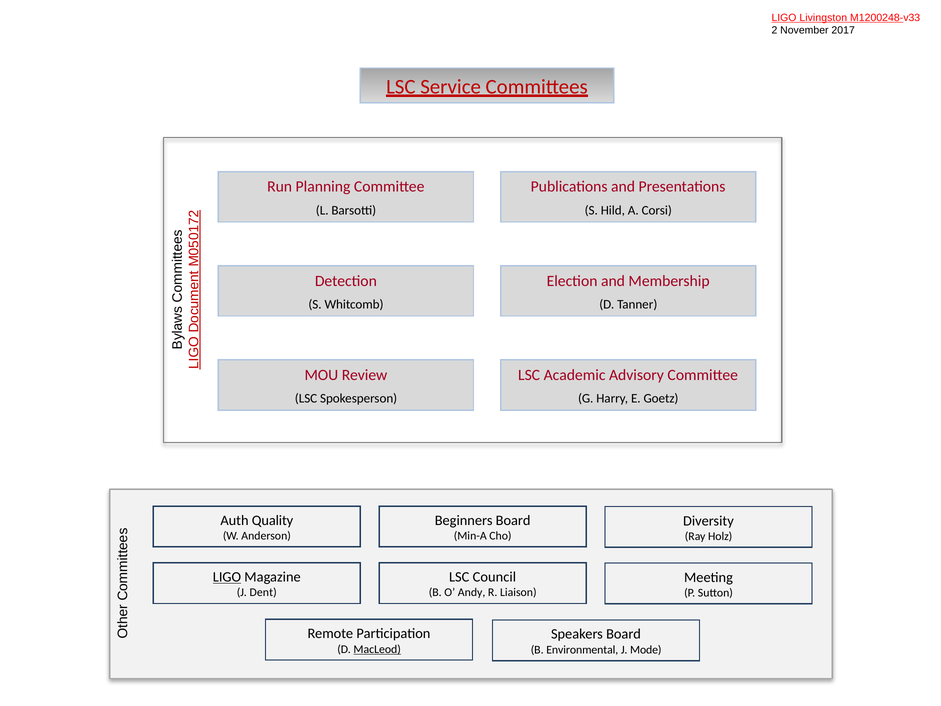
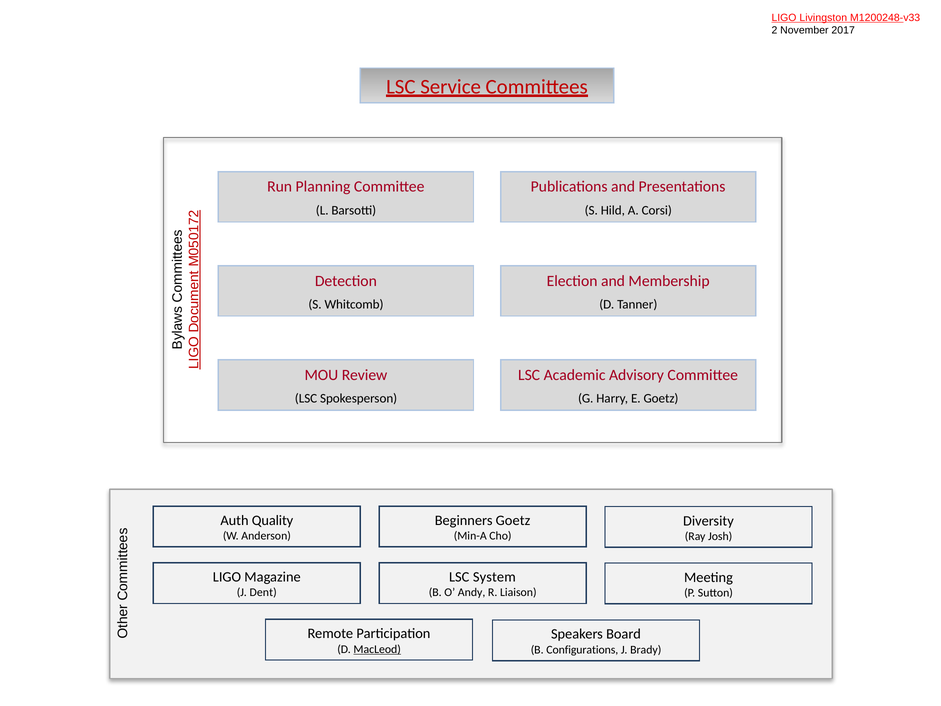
Beginners Board: Board -> Goetz (513, 520)
Holz: Holz -> Josh (720, 536)
LIGO underline: present -> none (227, 577)
Council: Council -> System (494, 577)
Environmental: Environmental -> Configurations (582, 650)
Mode: Mode -> Brady (646, 650)
